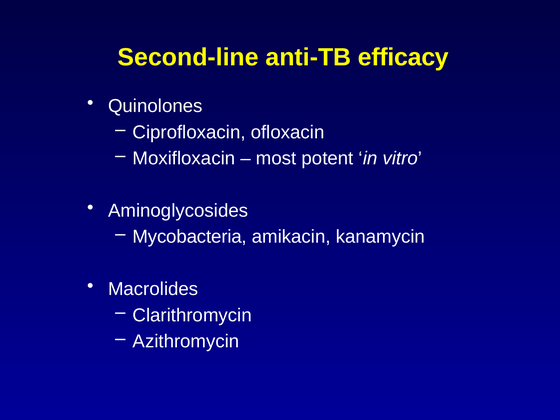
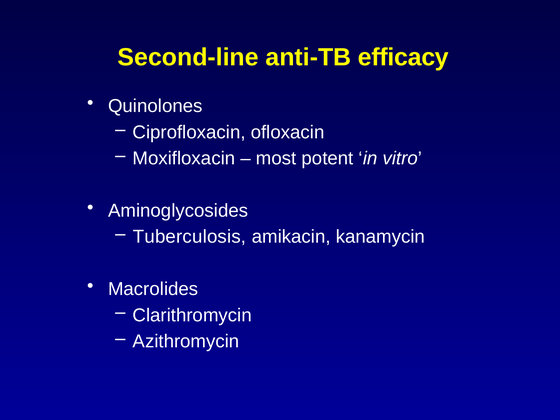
Mycobacteria: Mycobacteria -> Tuberculosis (190, 237)
